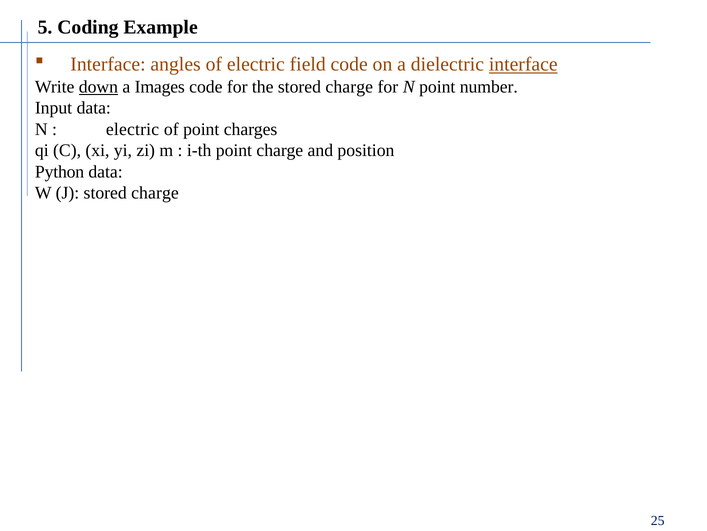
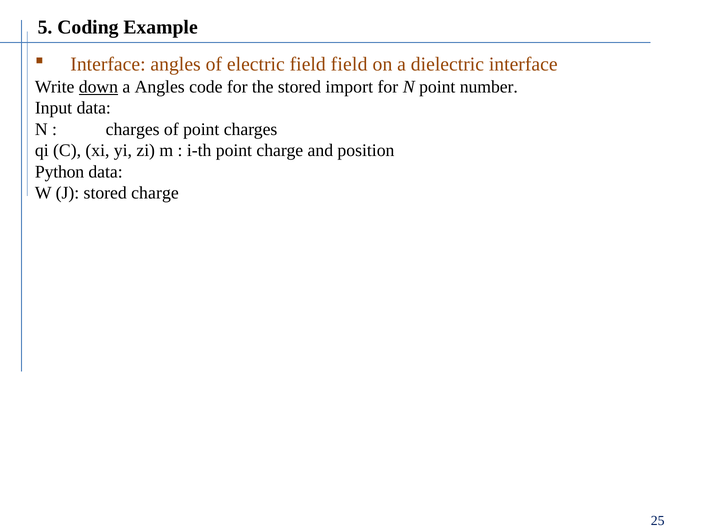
field code: code -> field (349, 64)
interface underline: present -> none (523, 64)
a Images: Images -> Angles (160, 87)
the stored charge: charge -> import (349, 87)
electric: electric -> charges (133, 129)
